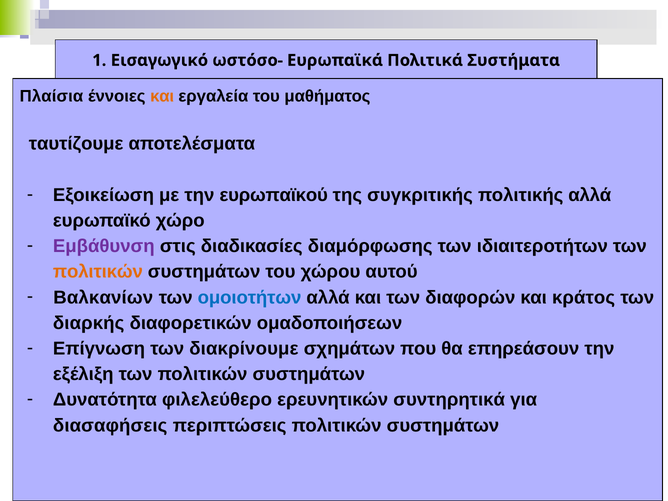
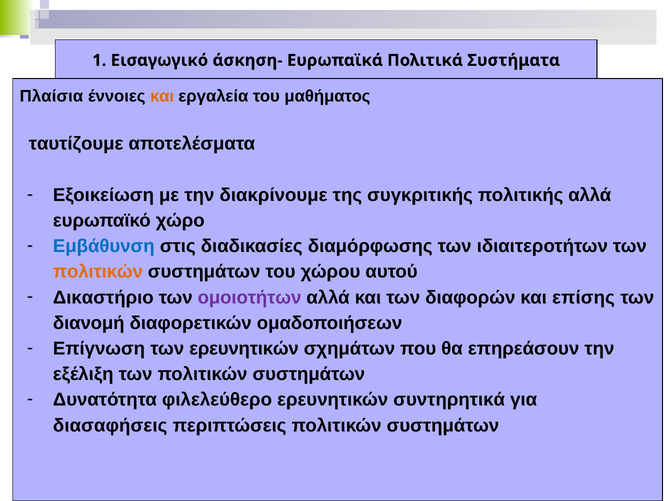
ωστόσο-: ωστόσο- -> άσκηση- (248, 60)
ευρωπαϊκού: ευρωπαϊκού -> διακρίνουμε (274, 195)
Εμβάθυνση colour: purple -> blue (104, 246)
Βαλκανίων: Βαλκανίων -> Δικαστήριο (103, 297)
ομοιοτήτων colour: blue -> purple (250, 297)
κράτος: κράτος -> επίσης (584, 297)
διαρκής: διαρκής -> διανομή (89, 323)
των διακρίνουμε: διακρίνουμε -> ερευνητικών (244, 349)
